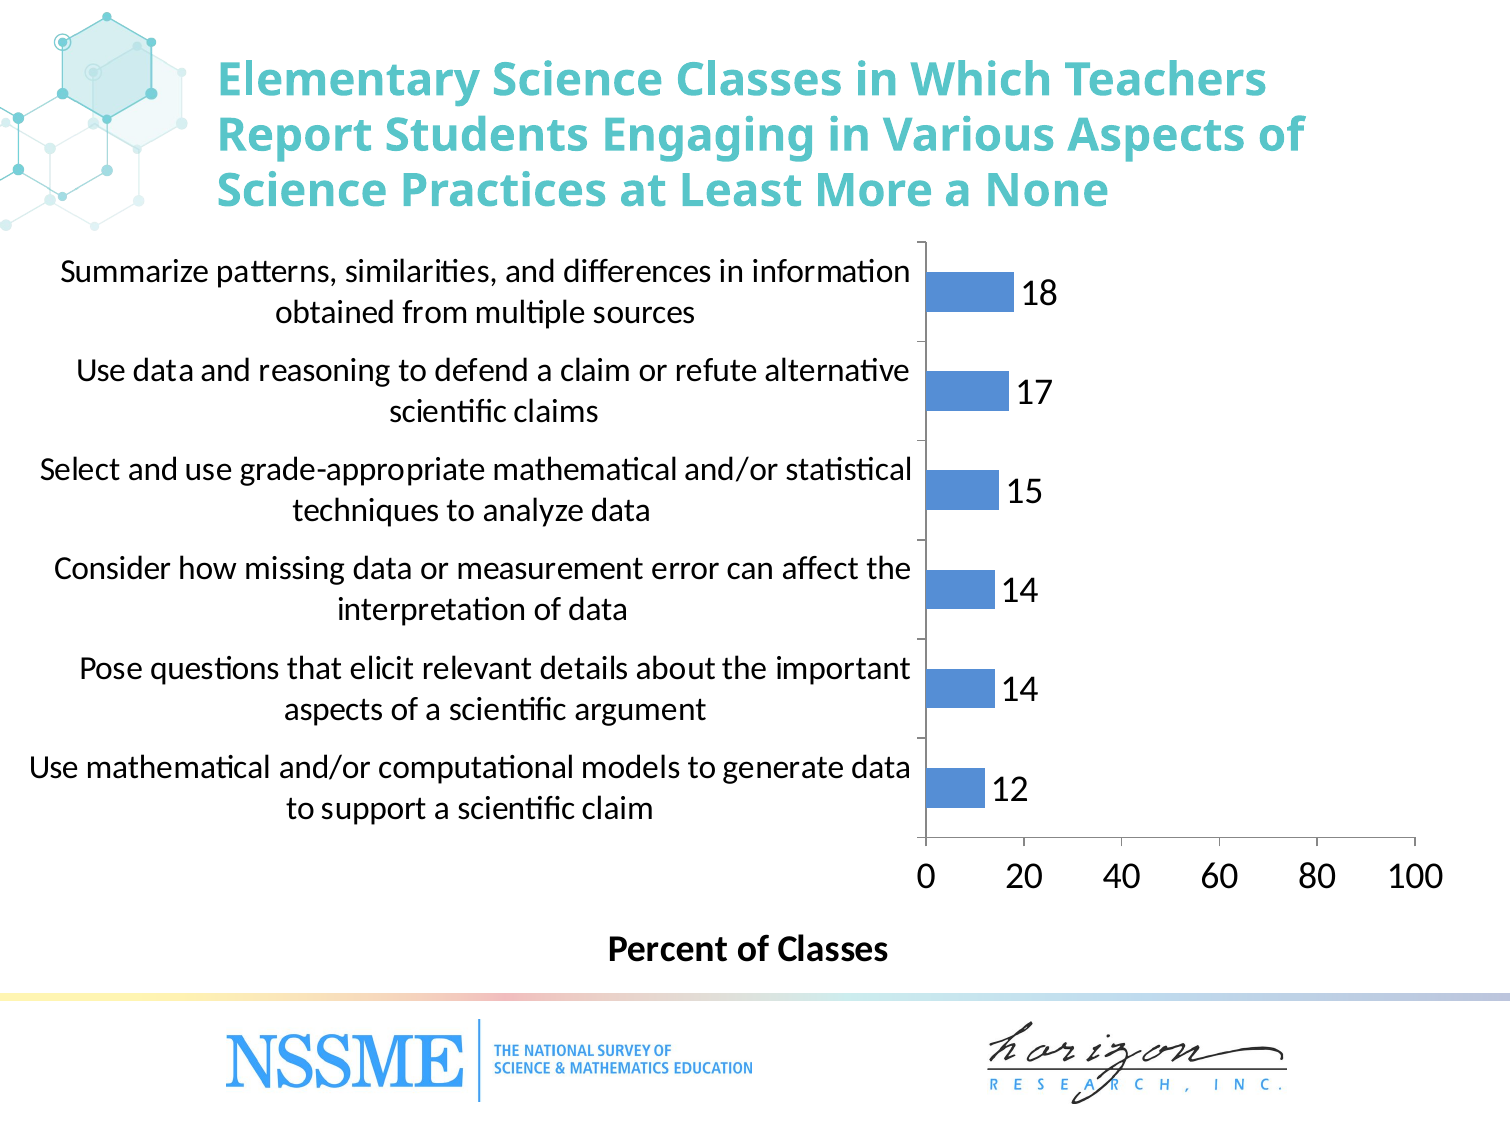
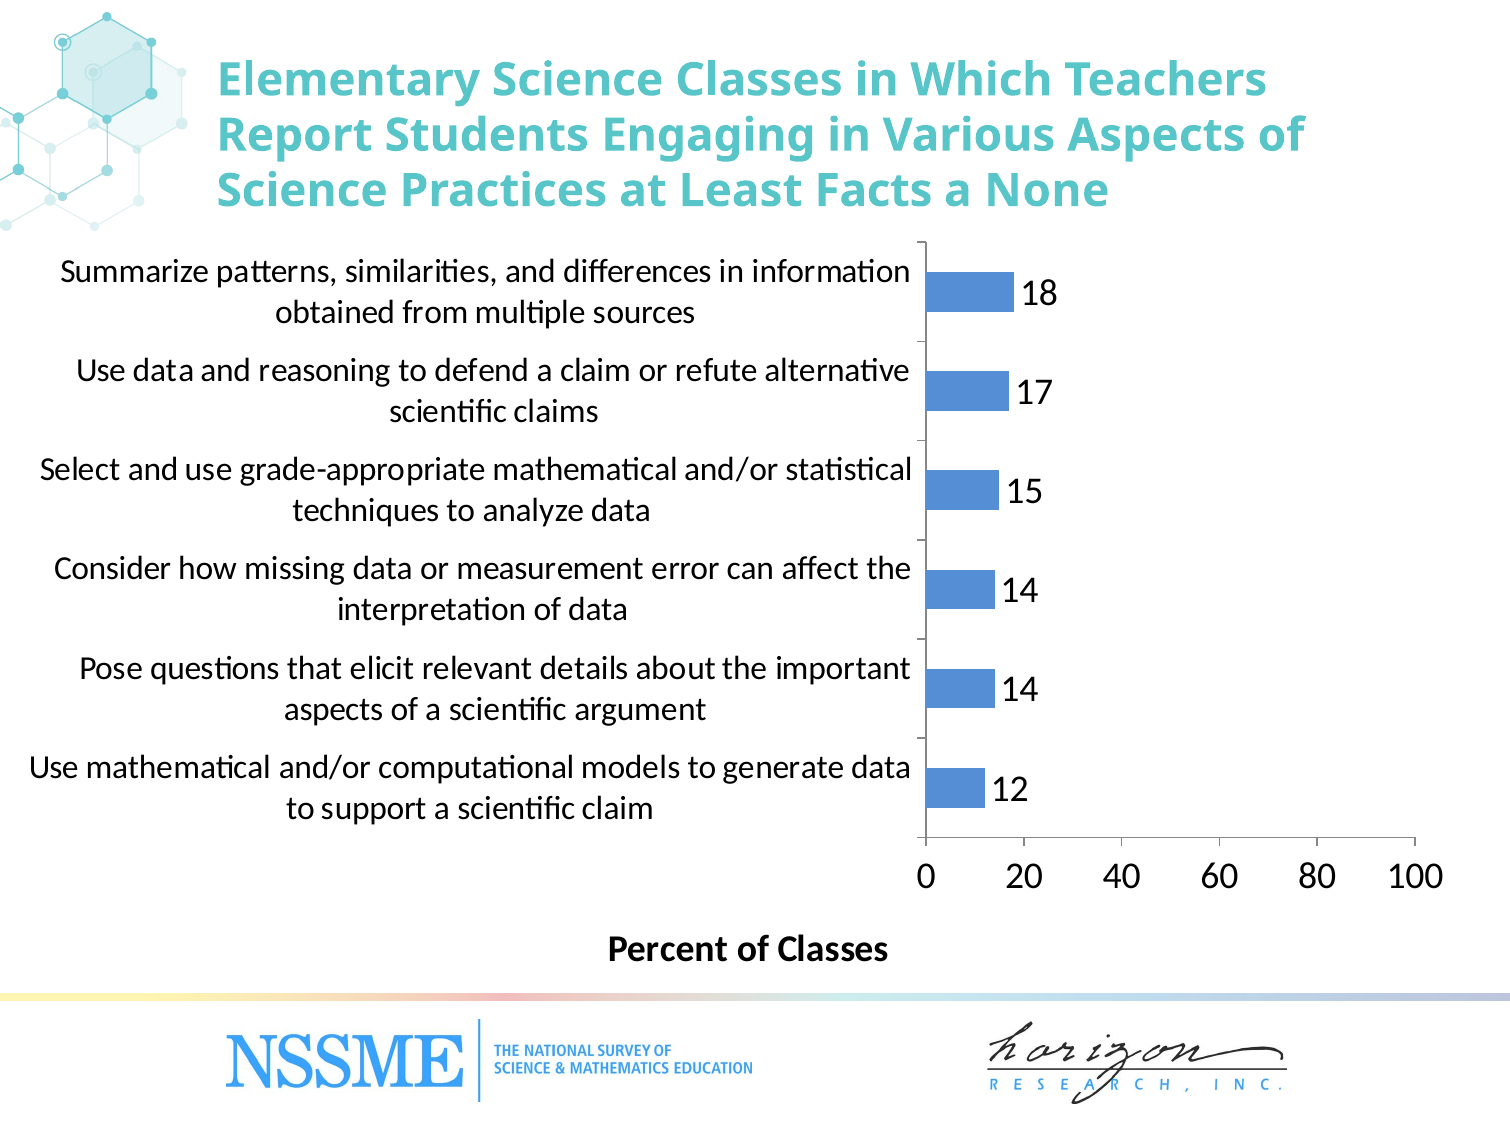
More: More -> Facts (874, 191)
